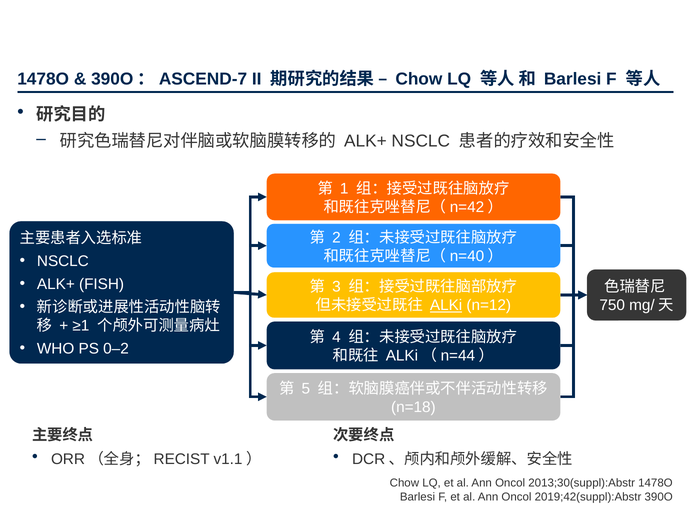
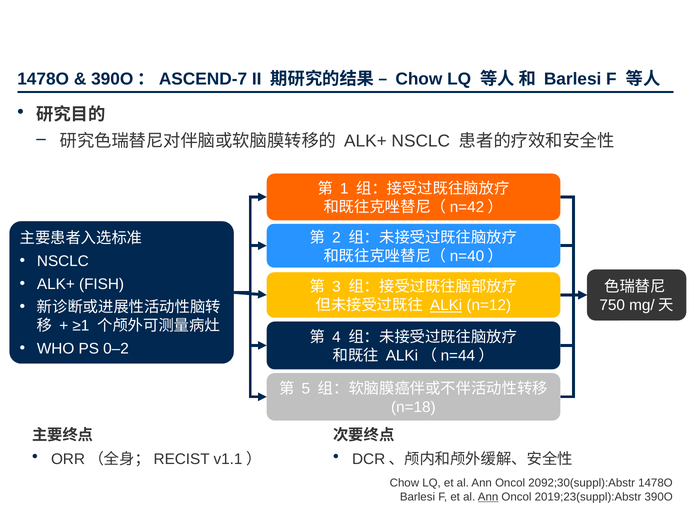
2013;30(suppl):Abstr: 2013;30(suppl):Abstr -> 2092;30(suppl):Abstr (582, 483)
Ann underline: none -> present (488, 497)
2019;42(suppl):Abstr: 2019;42(suppl):Abstr -> 2019;23(suppl):Abstr (588, 497)
